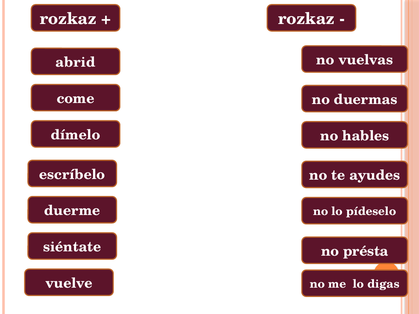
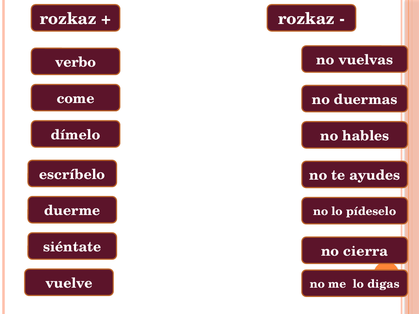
abrid: abrid -> verbo (76, 62)
présta: présta -> cierra (366, 251)
